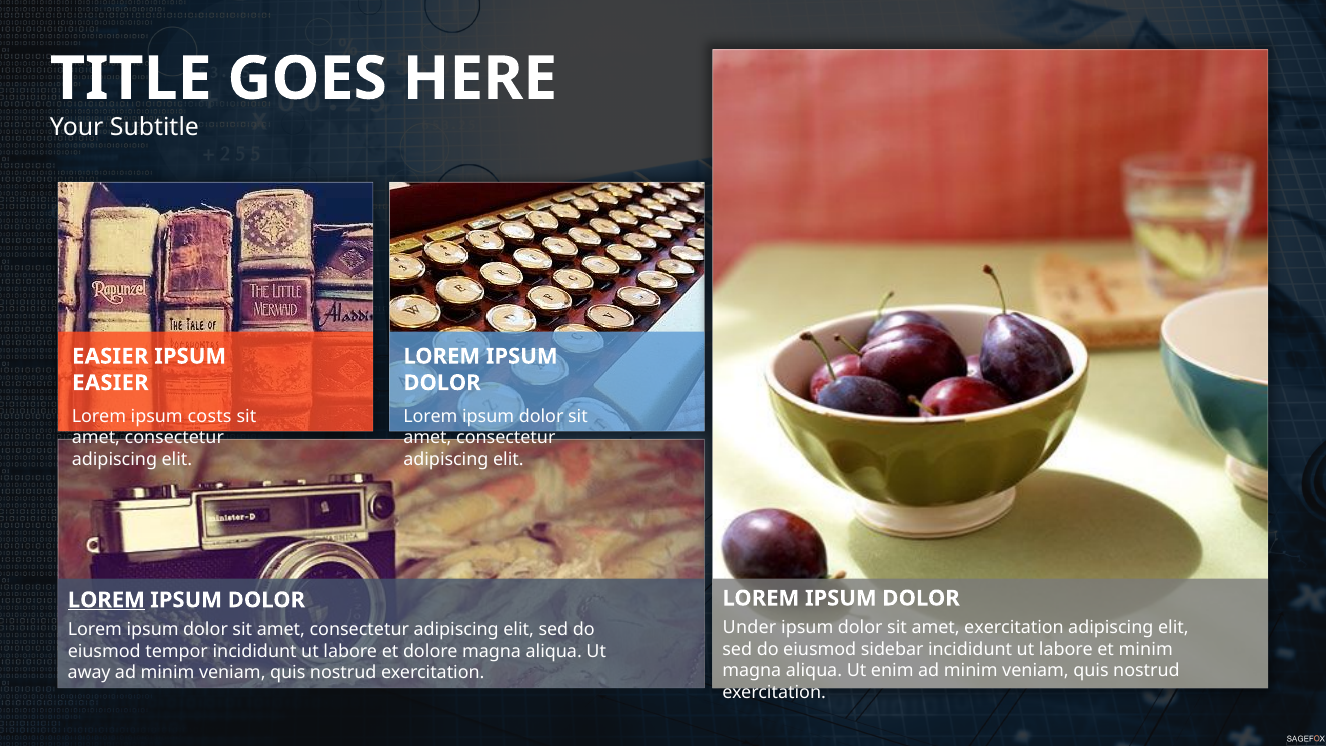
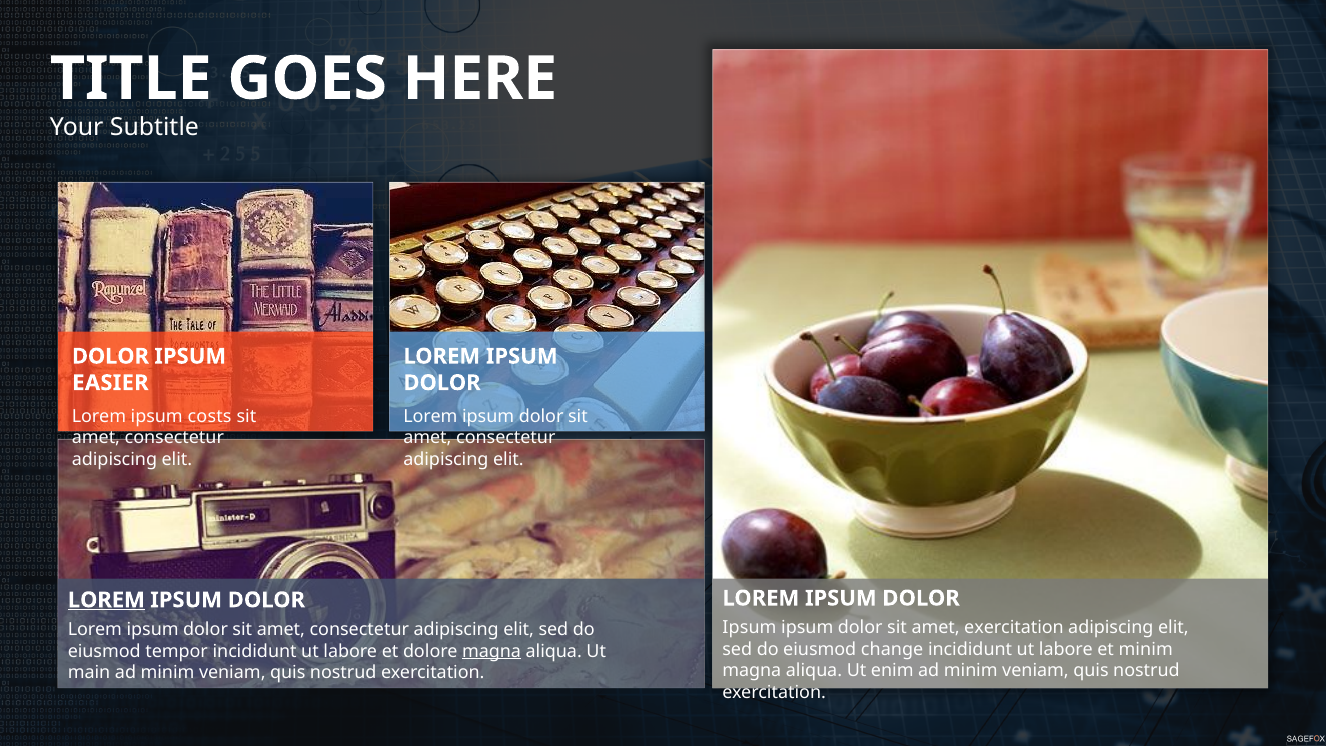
EASIER: EASIER -> DOLOR (110, 356)
Under: Under -> Ipsum (750, 628)
sidebar: sidebar -> change (892, 649)
magna underline: none -> present (492, 651)
away: away -> main (89, 673)
